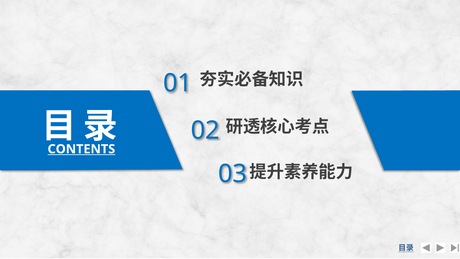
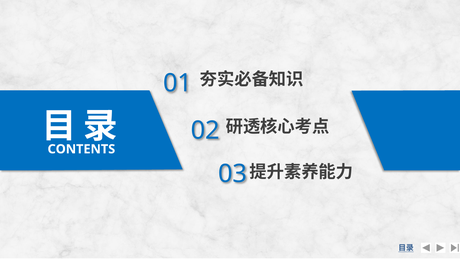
CONTENTS underline: present -> none (81, 149)
